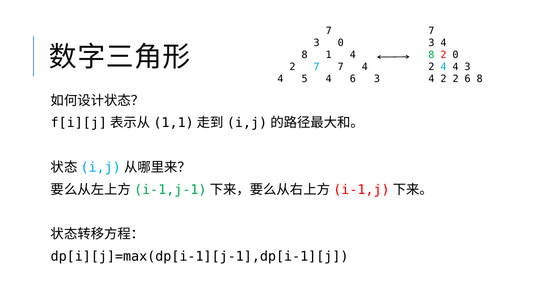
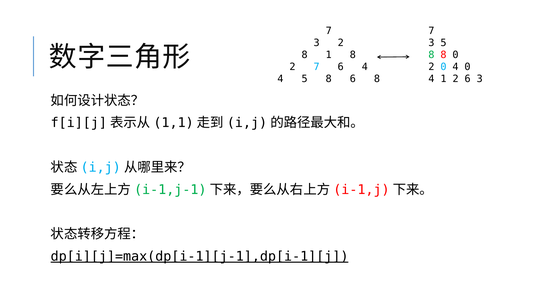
3 0: 0 -> 2 (341, 43)
4: 4 -> 5 (443, 43)
1 4: 4 -> 8 (353, 55)
8 2: 2 -> 8 (443, 55)
7 7: 7 -> 6 (341, 67)
2 4: 4 -> 0 (443, 67)
4 3: 3 -> 0 (468, 67)
4 5 4: 4 -> 8 (329, 79)
6 3: 3 -> 8 (377, 79)
2: 2 -> 1 (443, 79)
6 8: 8 -> 3 (480, 79)
dp[i][j]=max(dp[i-1][j-1],dp[i-1][j underline: none -> present (200, 256)
